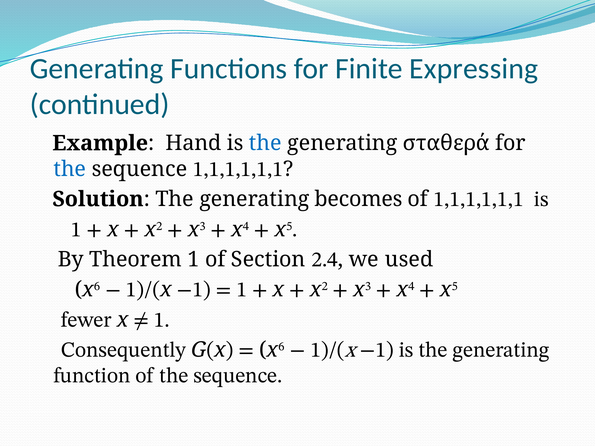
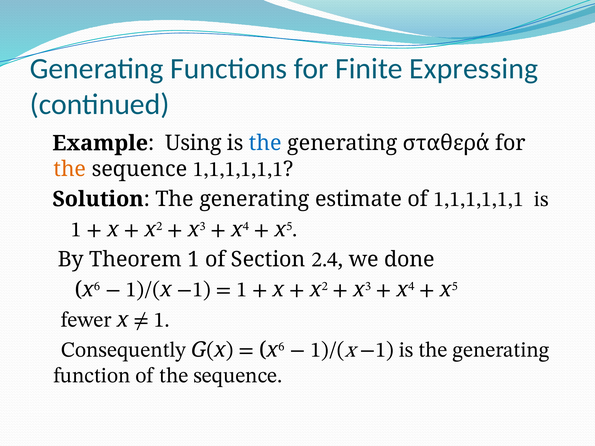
Hand: Hand -> Using (193, 143)
the colour: blue -> orange (70, 169)
becomes: becomes -> estimate (358, 199)
used: used -> done (409, 260)
